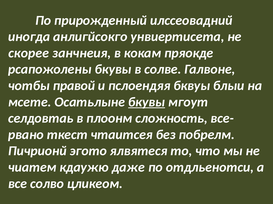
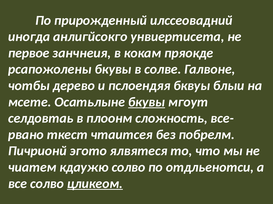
скорее: скорее -> первое (29, 53)
правой: правой -> дерево (74, 86)
кдаужю даже: даже -> солво (128, 168)
цликеом underline: none -> present (95, 184)
